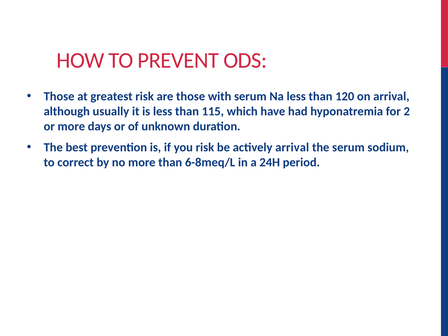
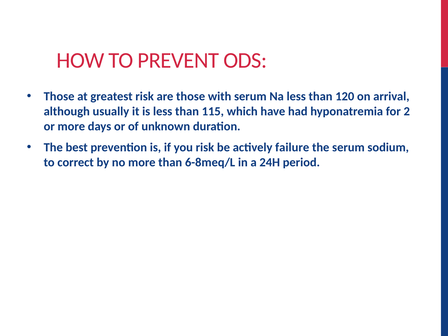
actively arrival: arrival -> failure (292, 147)
